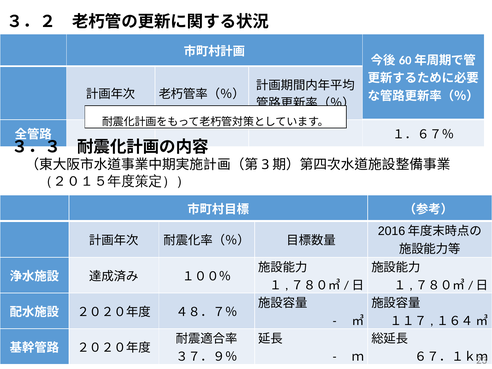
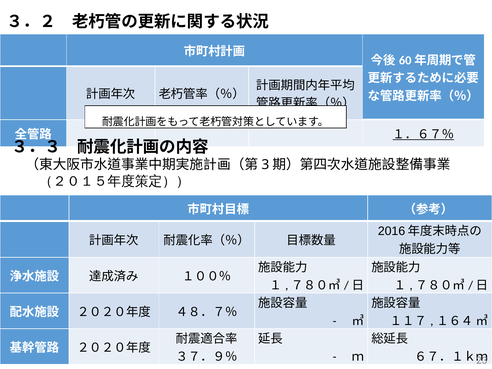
１．６７％ underline: none -> present (423, 134)
